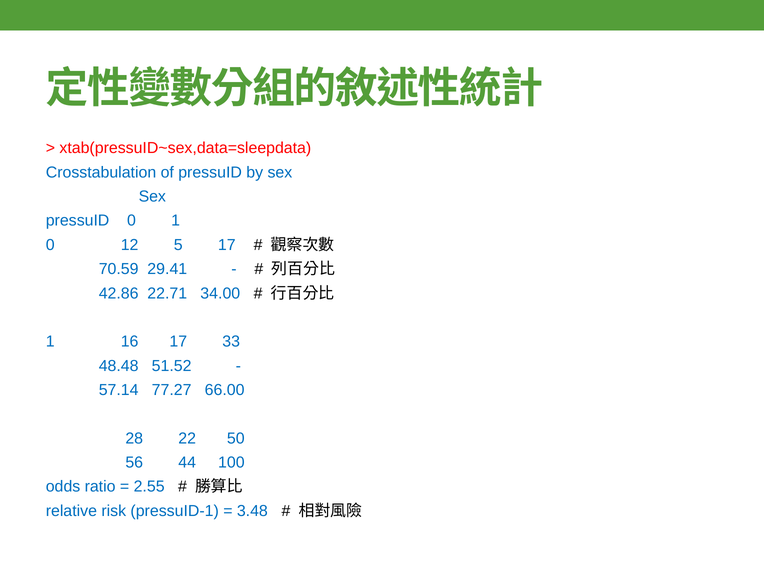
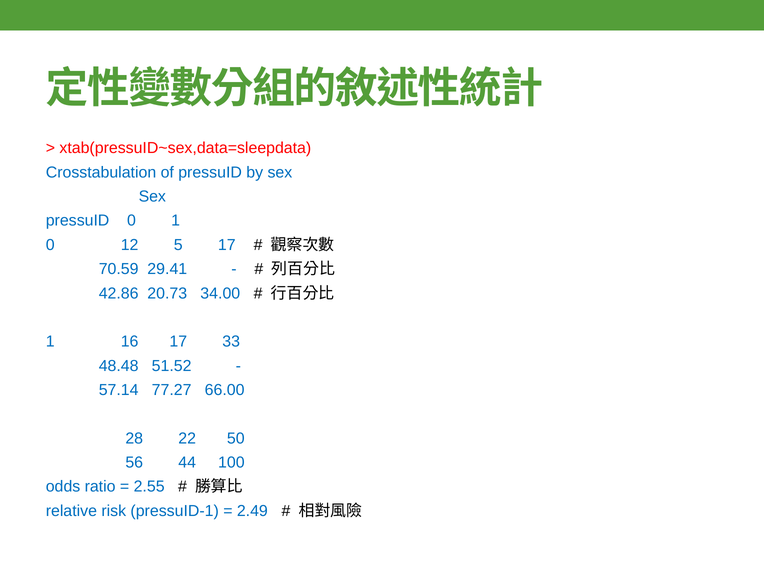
22.71: 22.71 -> 20.73 (167, 293)
3.48: 3.48 -> 2.49 (252, 511)
